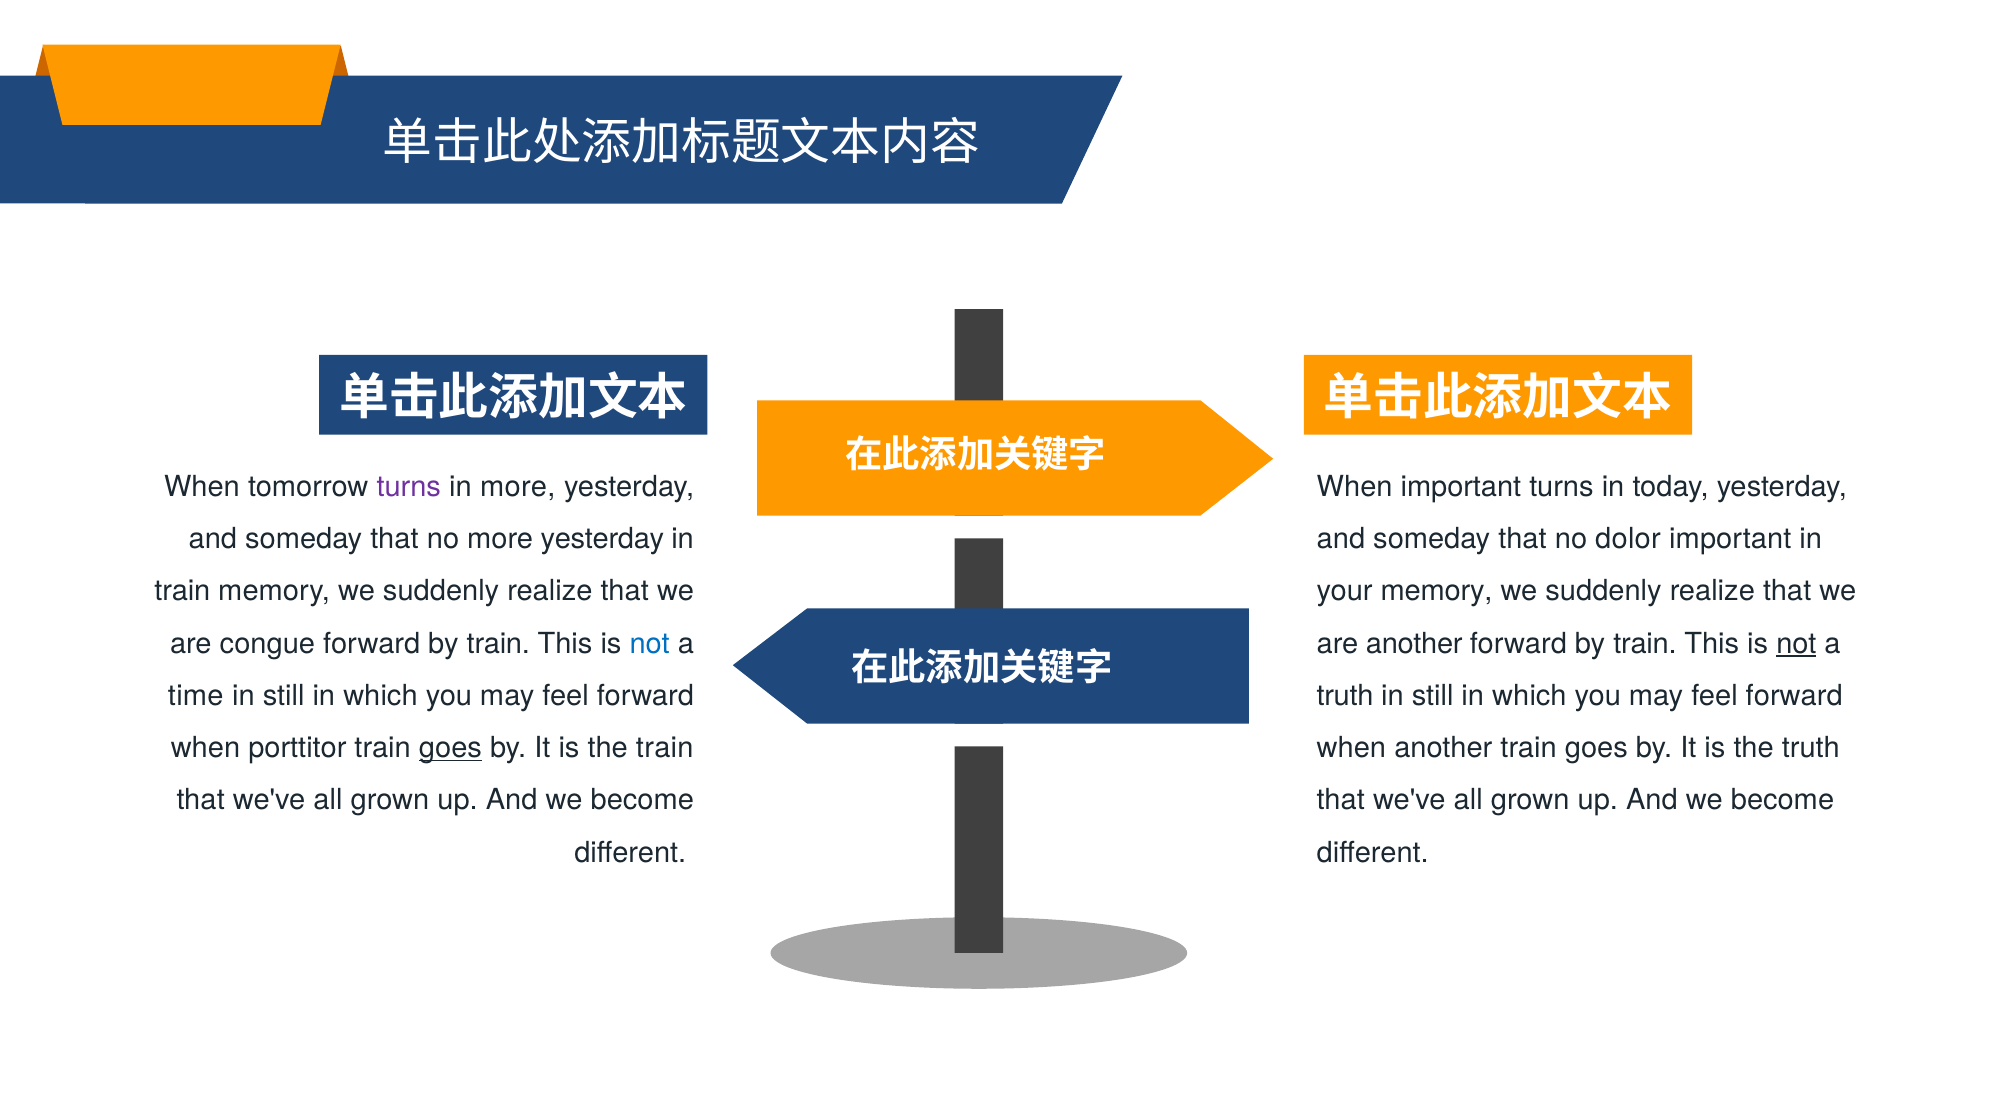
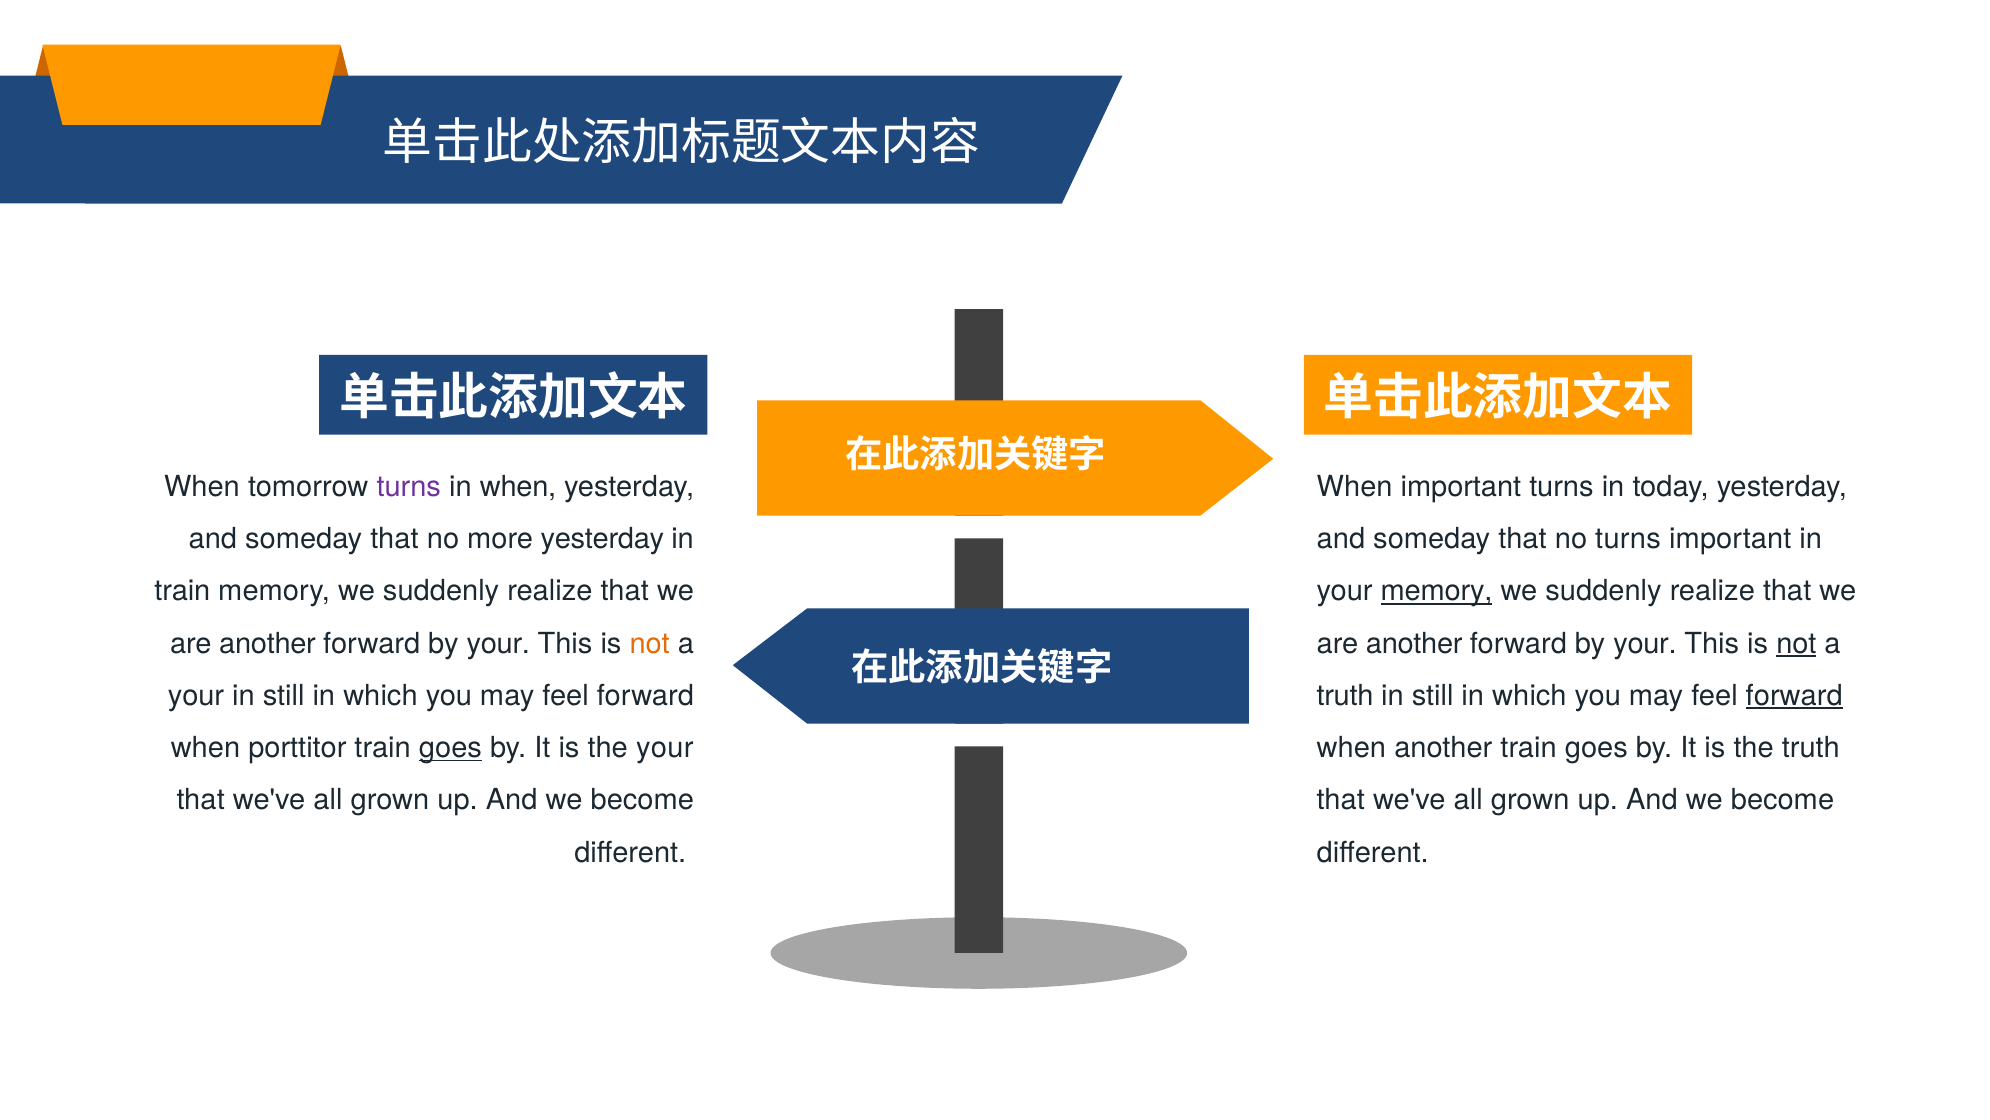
in more: more -> when (518, 486)
no dolor: dolor -> turns (1628, 539)
memory underline: none -> present (1437, 591)
congue: congue -> another (268, 643)
train: train -> your (498, 643)
not colour: blue -> orange (650, 643)
train: train -> your (1645, 643)
time: time -> your (196, 695)
forward underline: none -> present (1794, 695)
the train: train -> your (665, 748)
